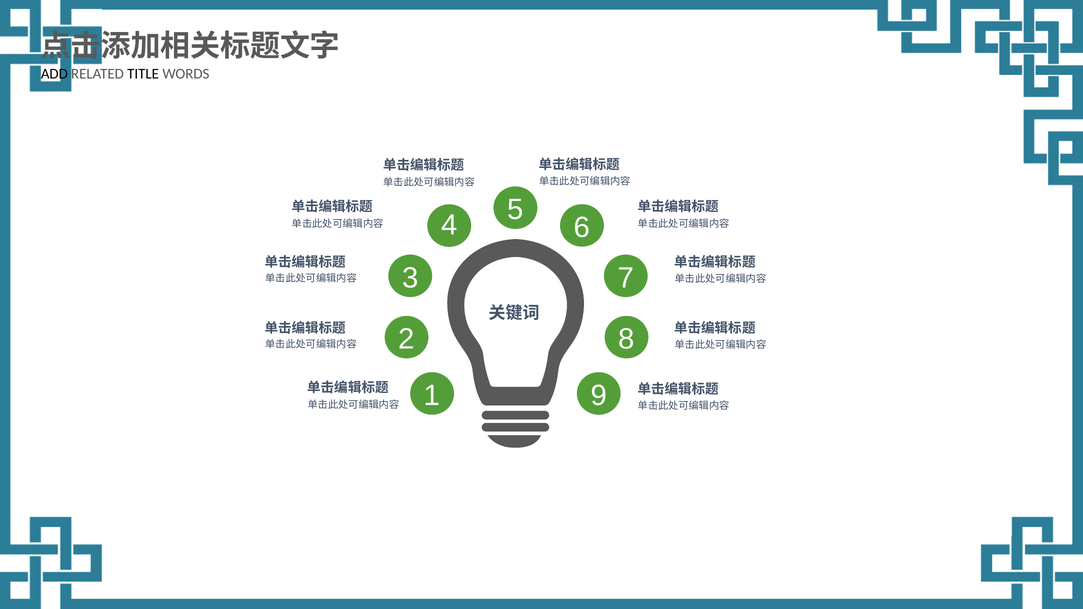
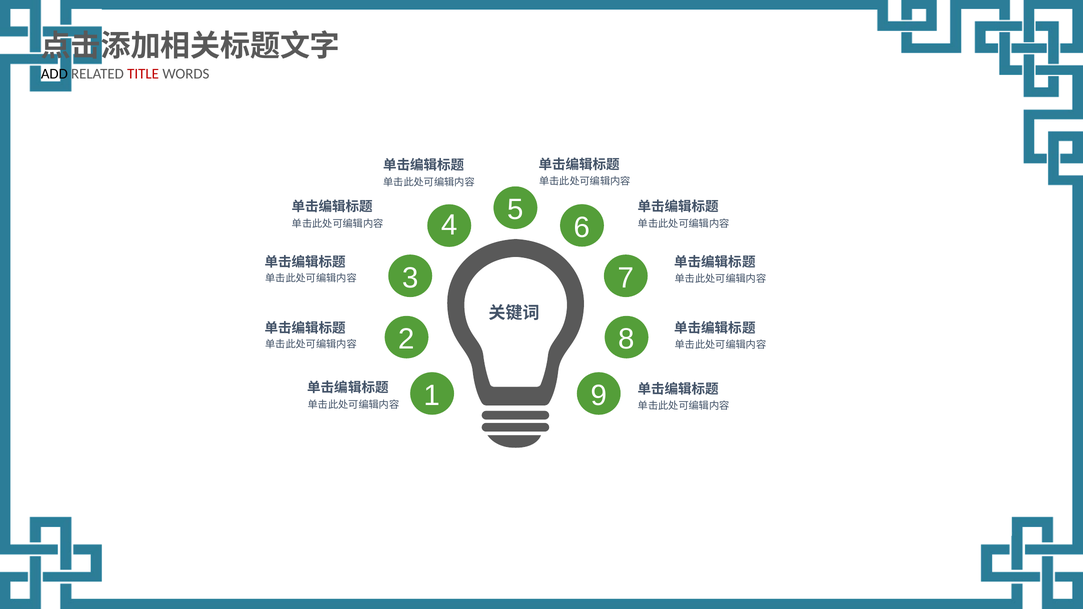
TITLE colour: black -> red (143, 74)
